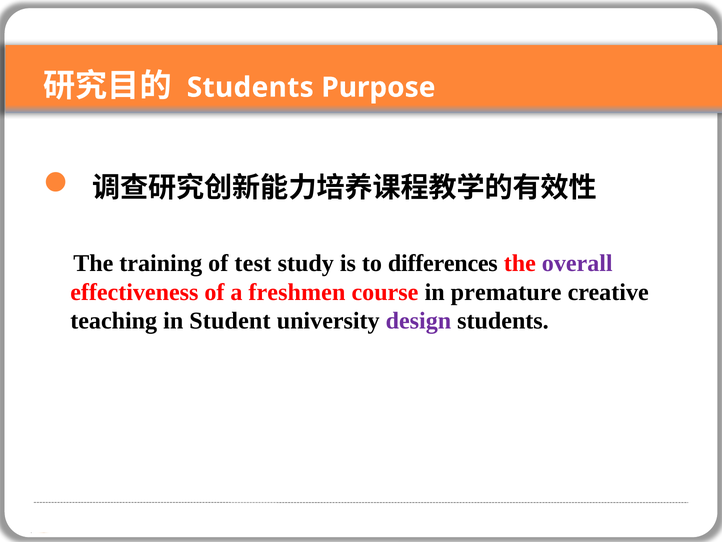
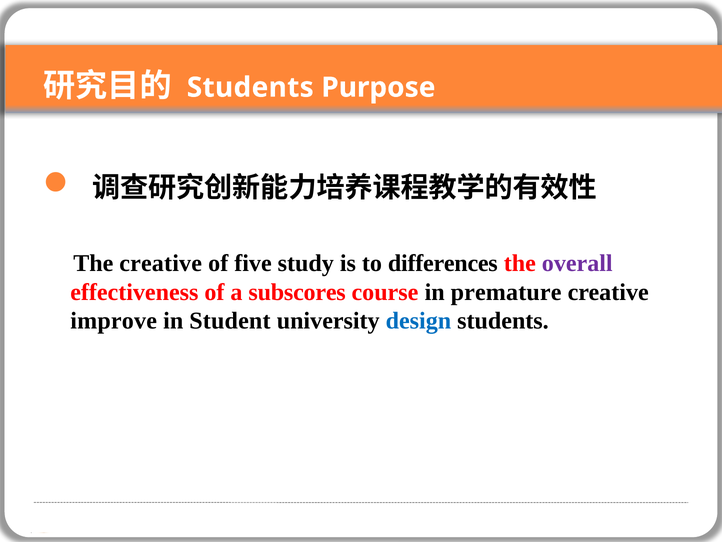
The training: training -> creative (161, 263)
test: test -> five (253, 263)
freshmen: freshmen -> subscores (297, 292)
teaching: teaching -> improve (114, 321)
design colour: purple -> blue (418, 321)
